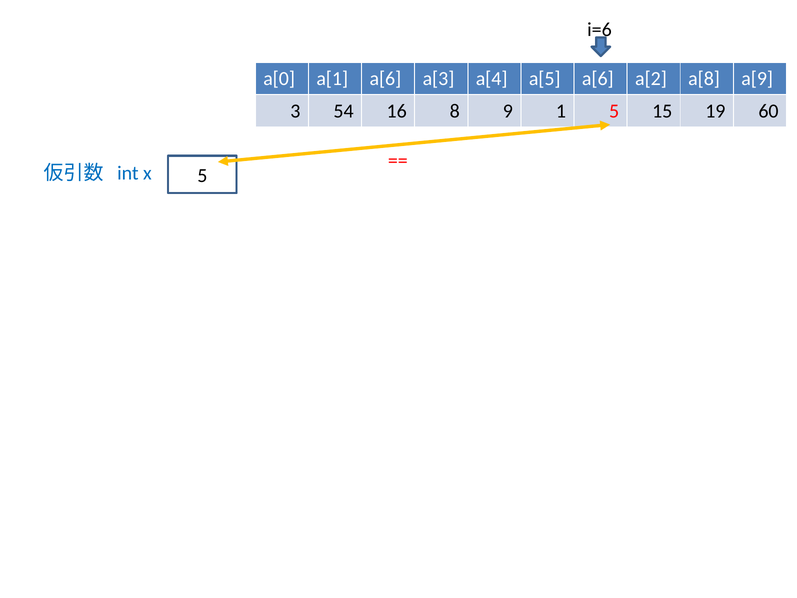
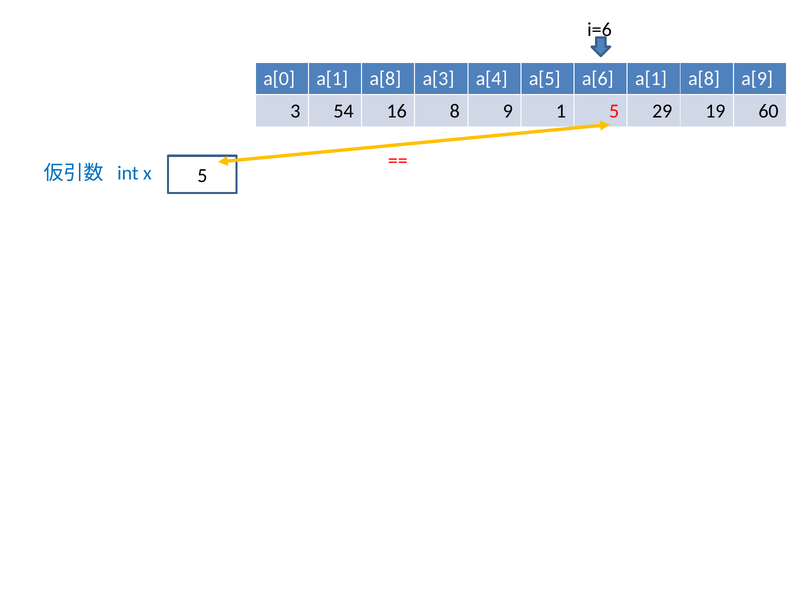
a[0 a[1 a[6: a[6 -> a[8 (385, 79)
a[6 a[2: a[2 -> a[1 (651, 79)
15: 15 -> 29 (662, 111)
